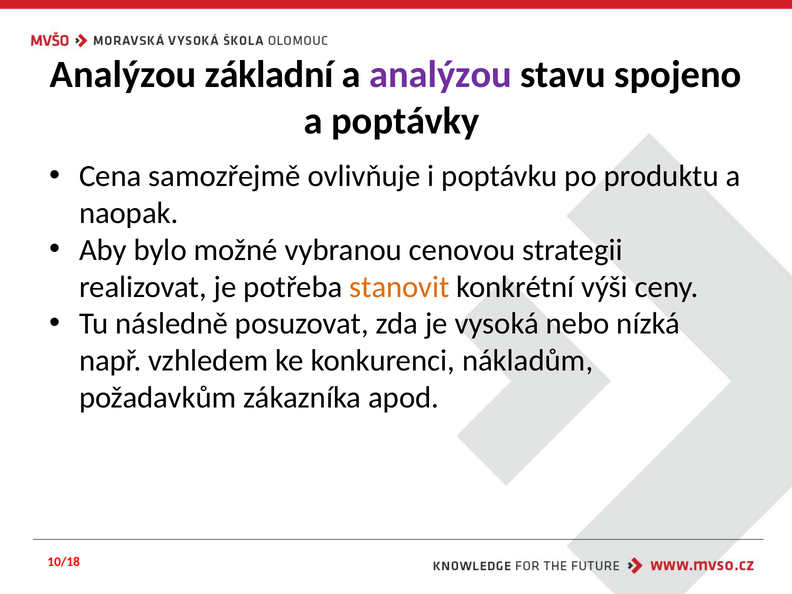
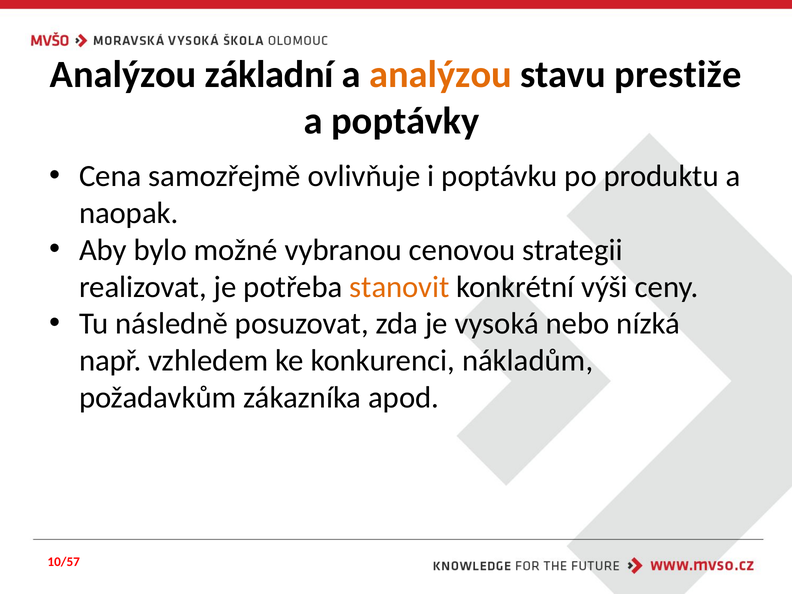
analýzou colour: purple -> orange (441, 75)
spojeno: spojeno -> prestiže (678, 75)
10/18: 10/18 -> 10/57 (64, 562)
